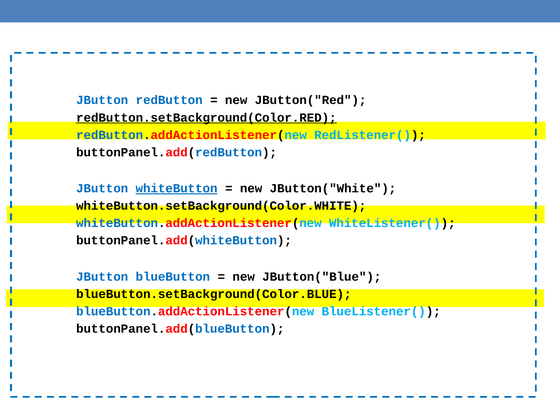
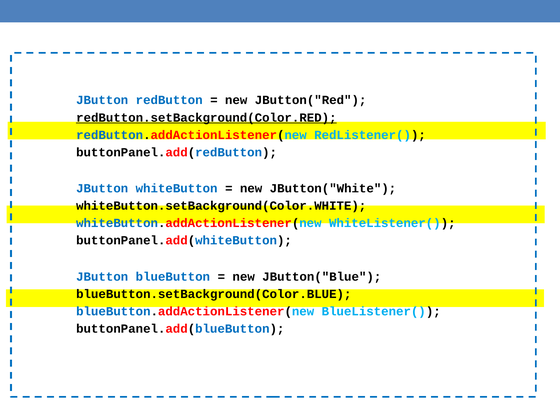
whiteButton underline: present -> none (177, 188)
